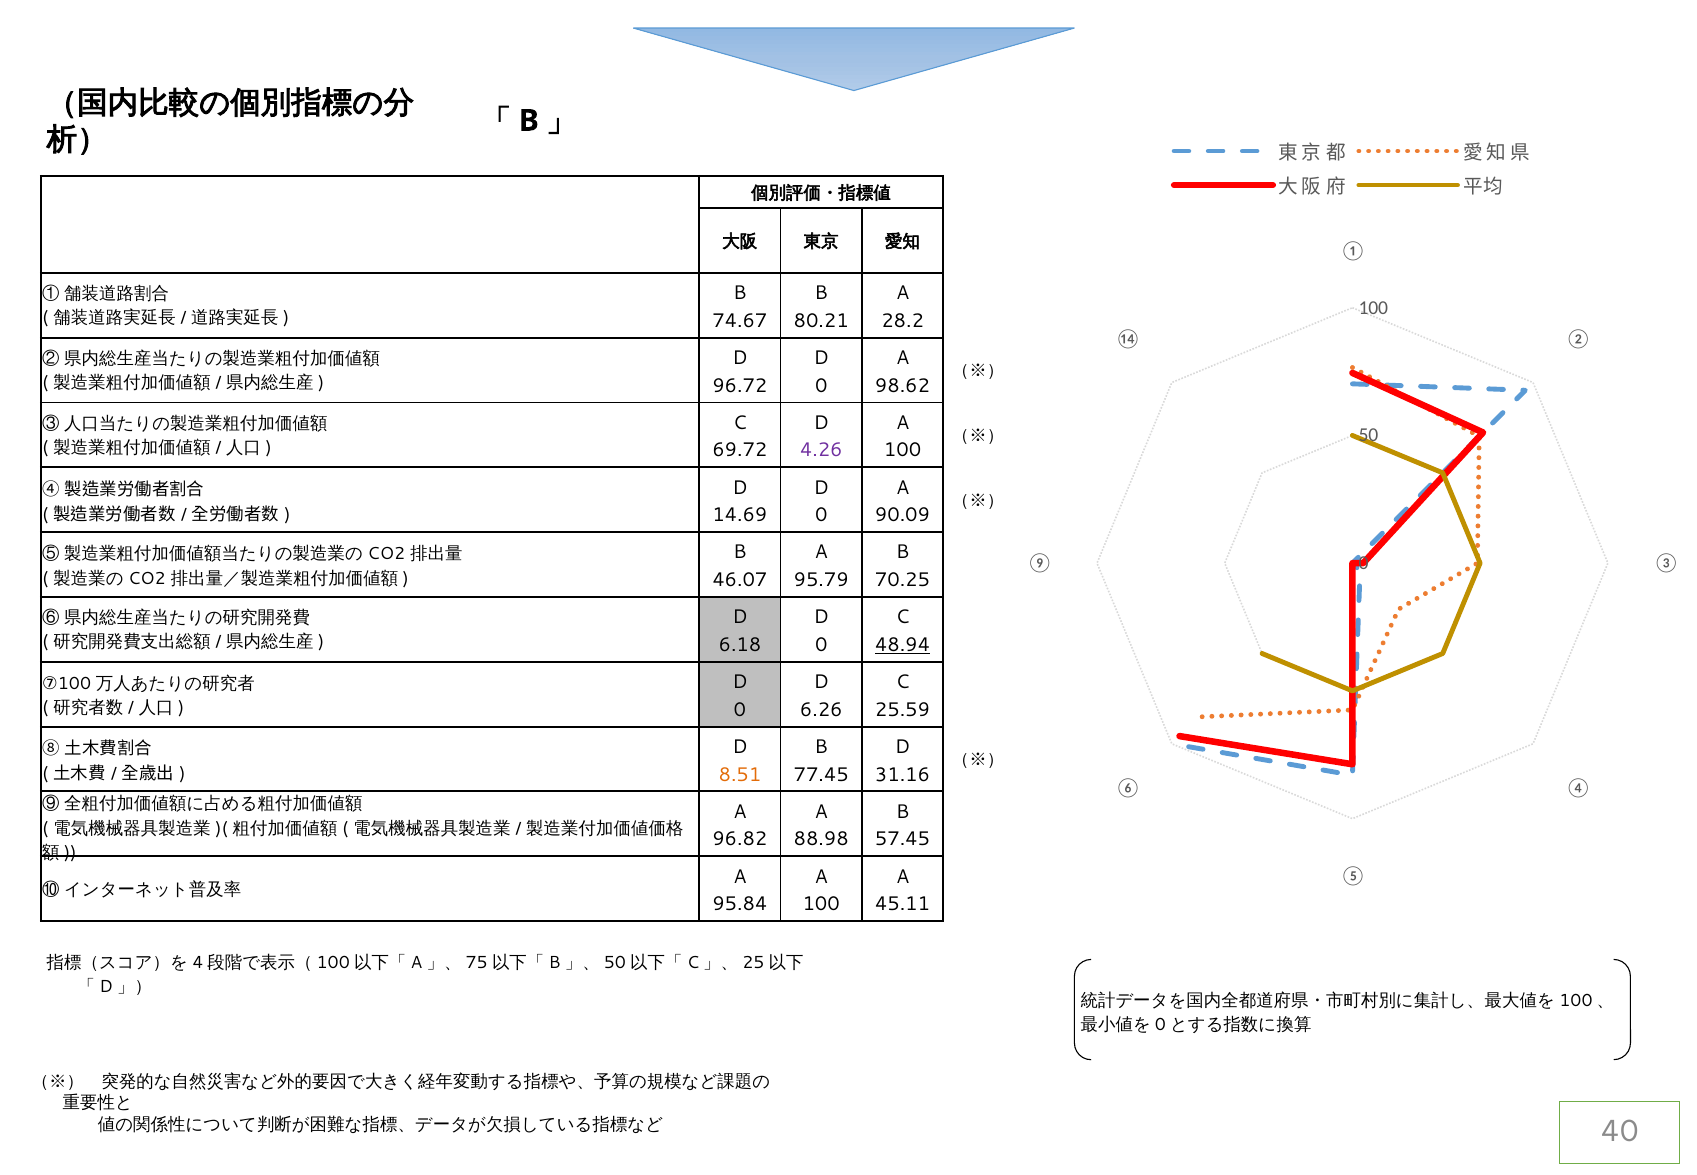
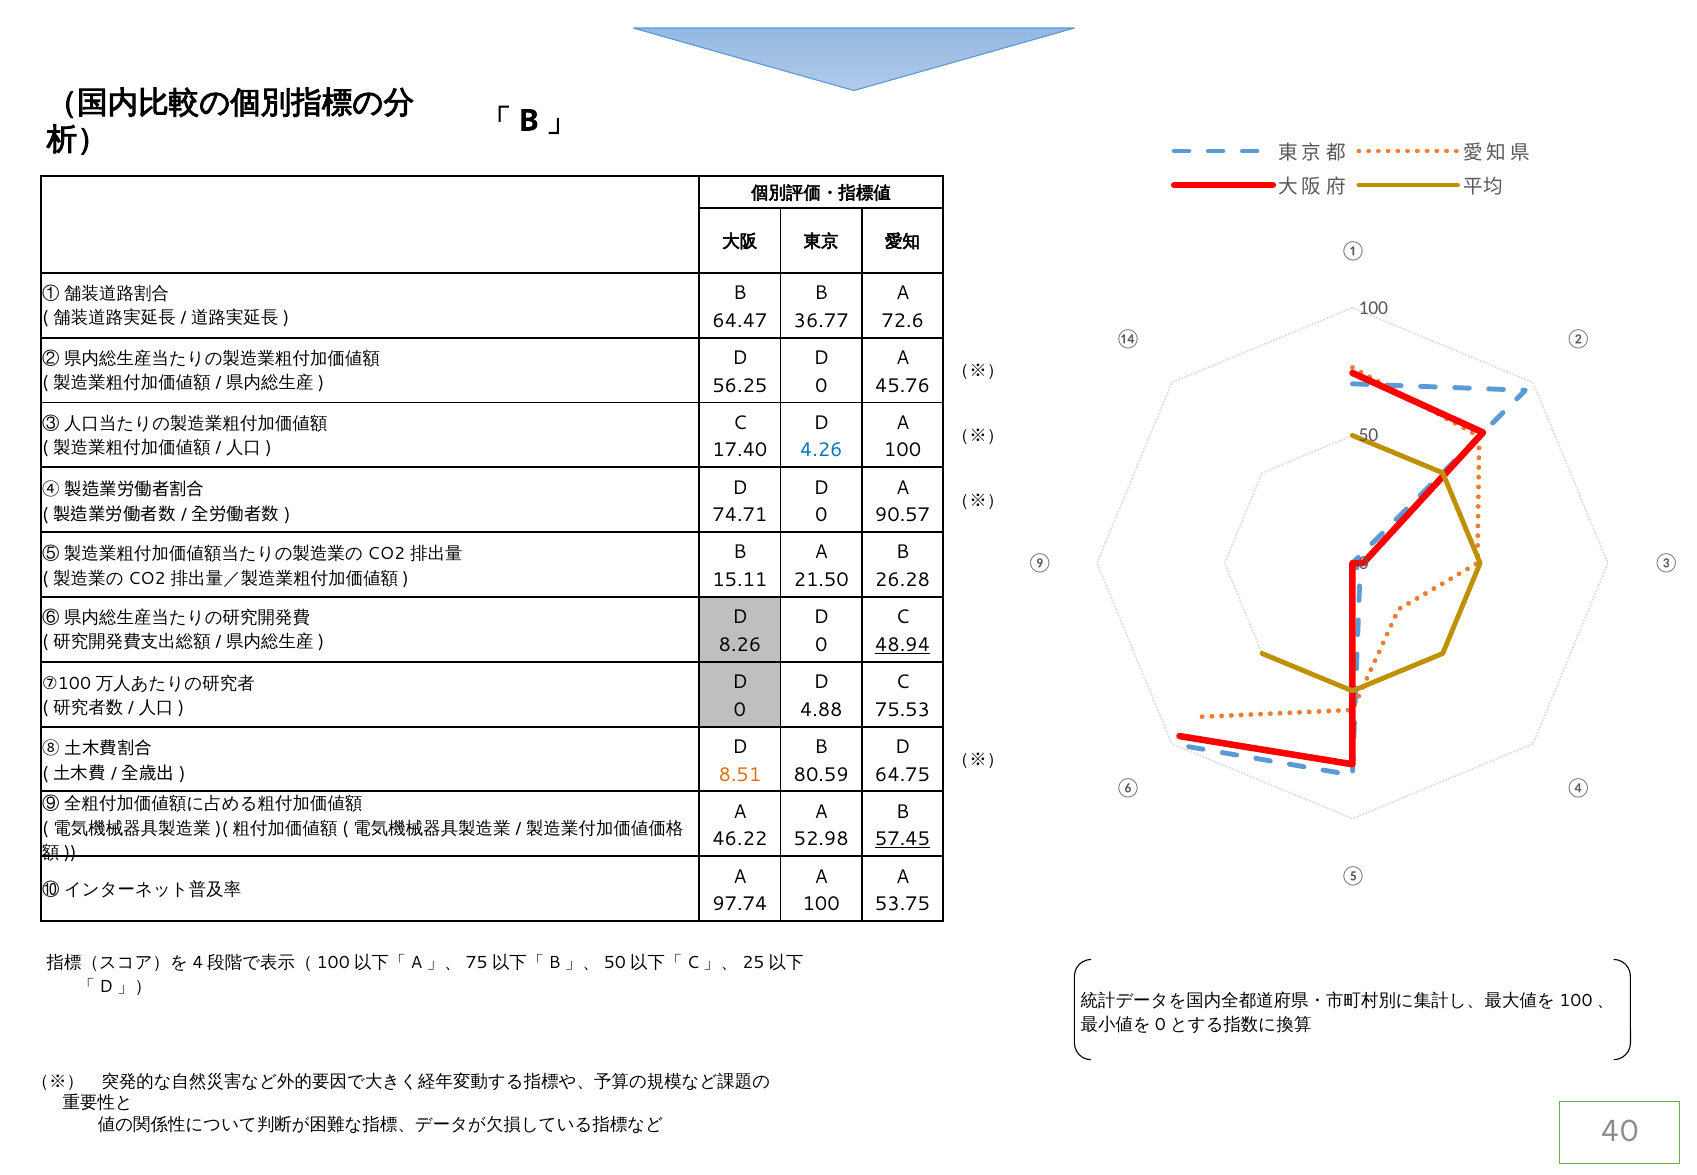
74.67: 74.67 -> 64.47 (740, 321)
80.21: 80.21 -> 36.77 (821, 321)
28.2: 28.2 -> 72.6 (903, 321)
96.72: 96.72 -> 56.25 (740, 386)
98.62: 98.62 -> 45.76 (903, 386)
69.72: 69.72 -> 17.40 (740, 450)
4.26 colour: purple -> blue (821, 450)
14.69: 14.69 -> 74.71 (740, 515)
90.09: 90.09 -> 90.57 (903, 515)
46.07: 46.07 -> 15.11 (740, 580)
95.79: 95.79 -> 21.50 (821, 580)
70.25: 70.25 -> 26.28 (903, 580)
6.18: 6.18 -> 8.26 (740, 645)
6.26: 6.26 -> 4.88 (821, 710)
25.59: 25.59 -> 75.53 (903, 710)
77.45: 77.45 -> 80.59 (821, 775)
31.16: 31.16 -> 64.75 (903, 775)
96.82: 96.82 -> 46.22 (740, 839)
88.98: 88.98 -> 52.98 (821, 839)
57.45 underline: none -> present (903, 839)
95.84: 95.84 -> 97.74 (740, 904)
45.11: 45.11 -> 53.75 (903, 904)
